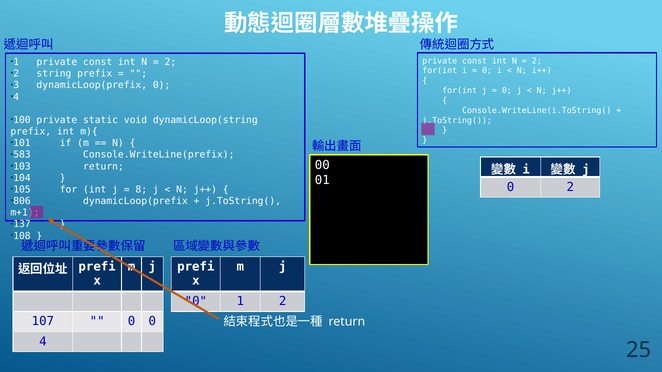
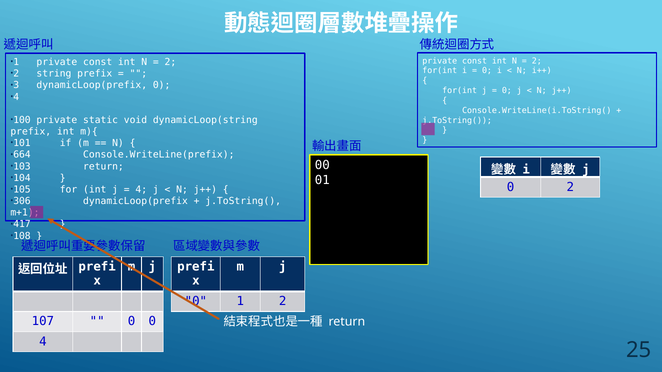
583: 583 -> 664 (22, 155)
8: 8 -> 4 (141, 190)
806: 806 -> 306 (22, 201)
137: 137 -> 417 (22, 224)
